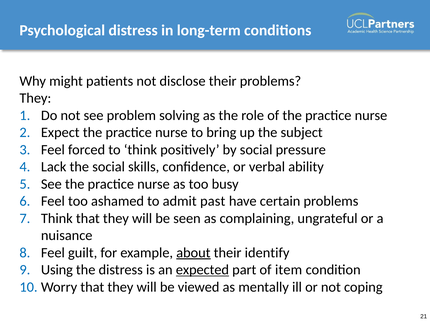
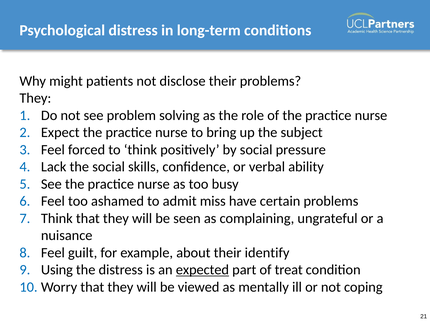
past: past -> miss (213, 202)
about underline: present -> none (193, 253)
item: item -> treat (289, 270)
